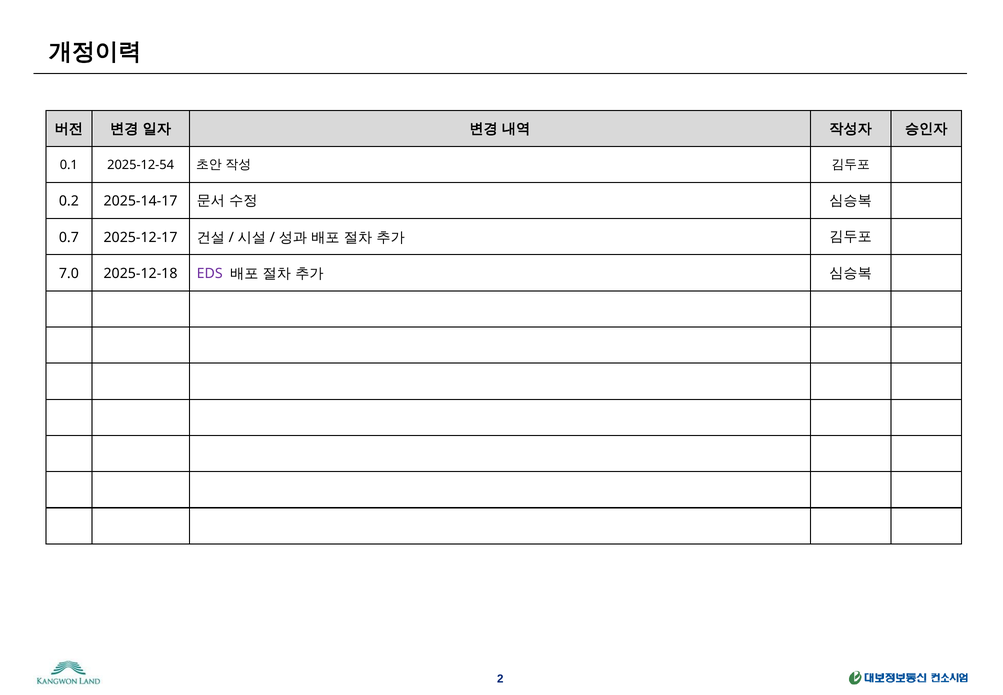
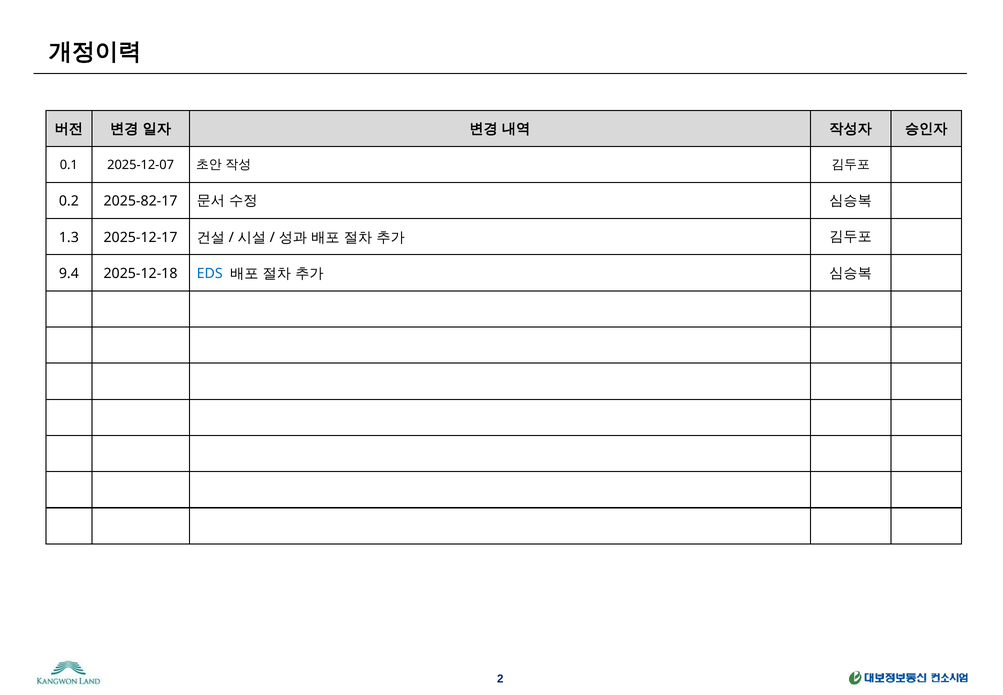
2025-12-54: 2025-12-54 -> 2025-12-07 (141, 165)
2025-14-17: 2025-14-17 -> 2025-82-17 (141, 201)
0.7: 0.7 -> 1.3 (69, 237)
7.0: 7.0 -> 9.4 (69, 273)
EDS colour: purple -> blue (210, 273)
